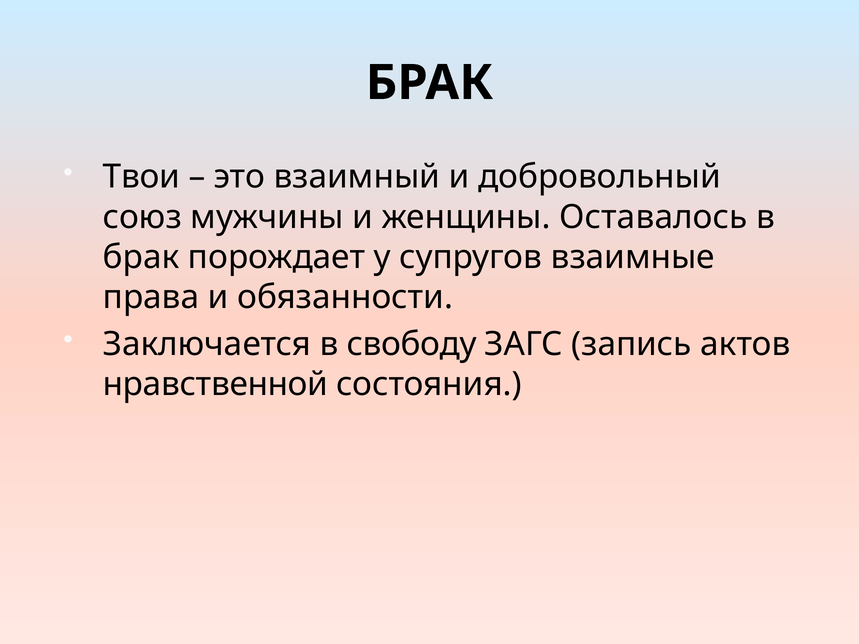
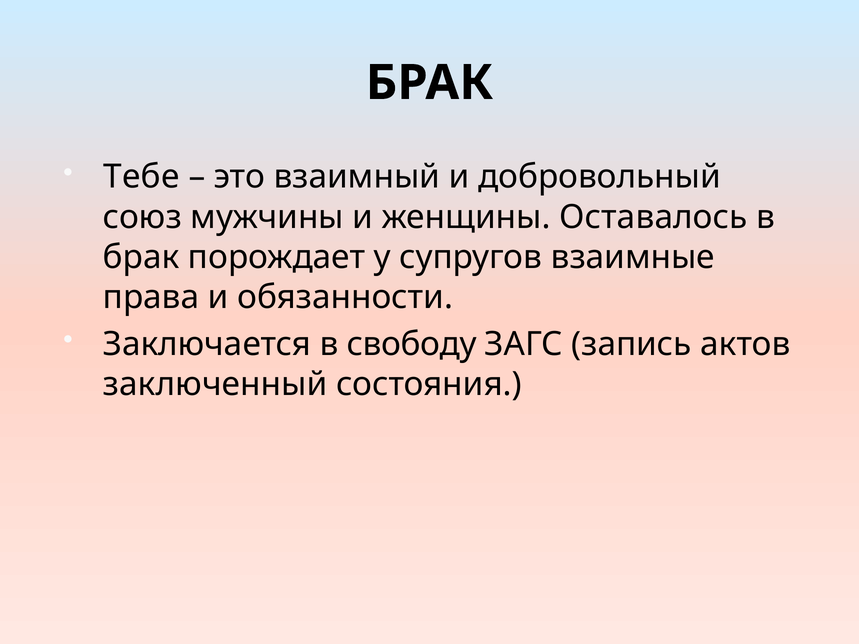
Твои: Твои -> Тебе (141, 177)
нравственной: нравственной -> заключенный (215, 384)
